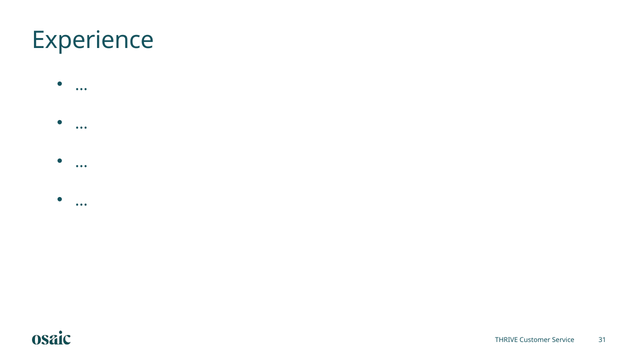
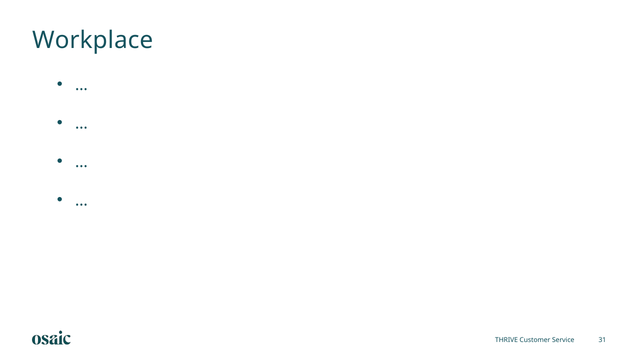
Experience: Experience -> Workplace (93, 40)
